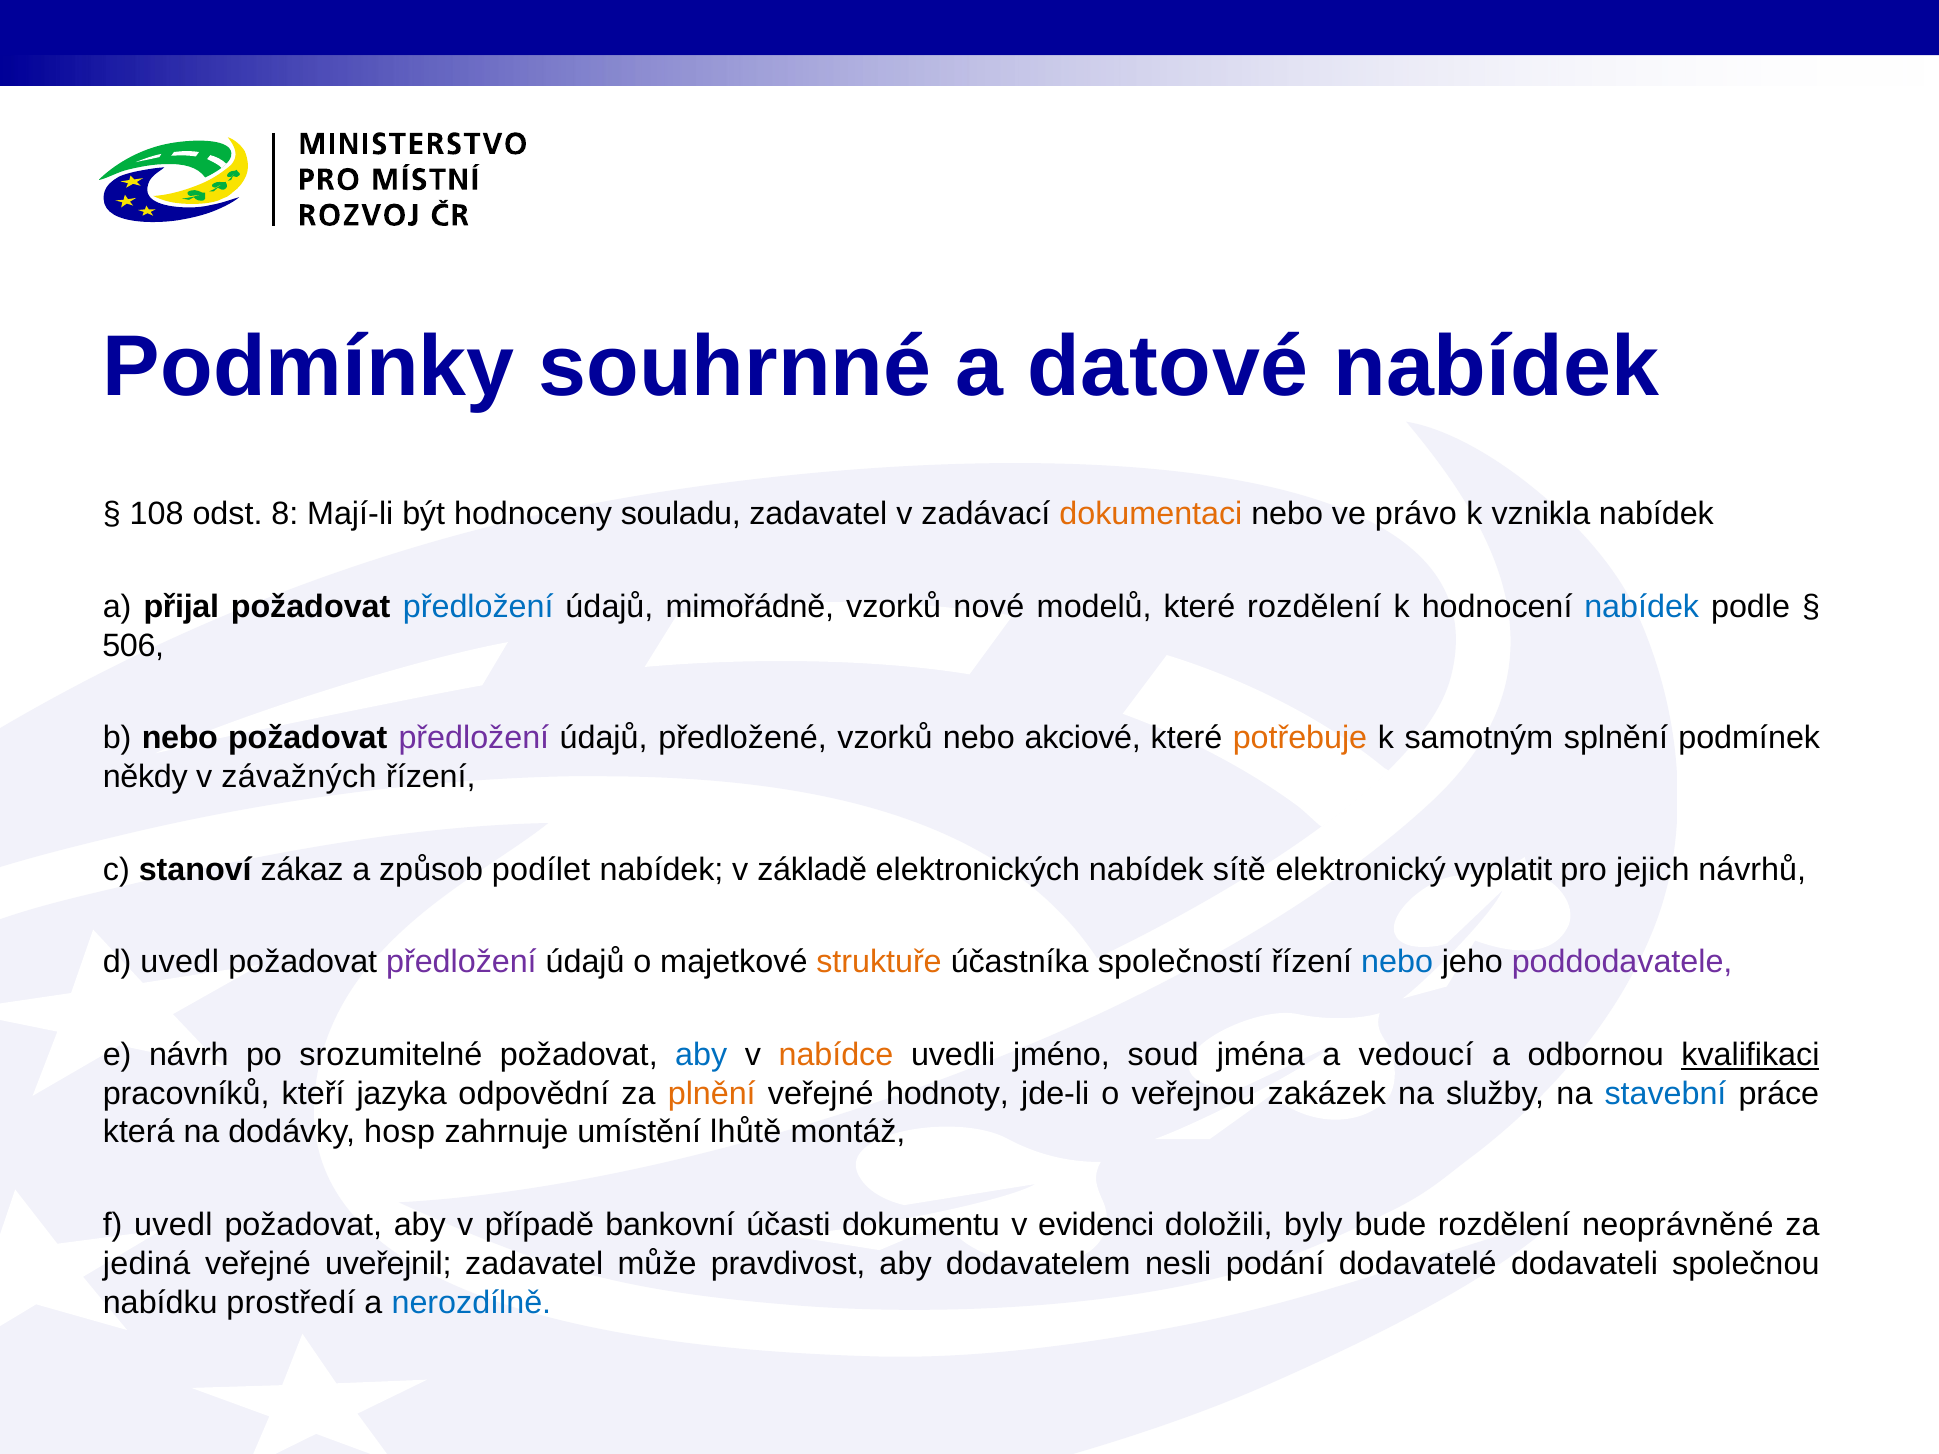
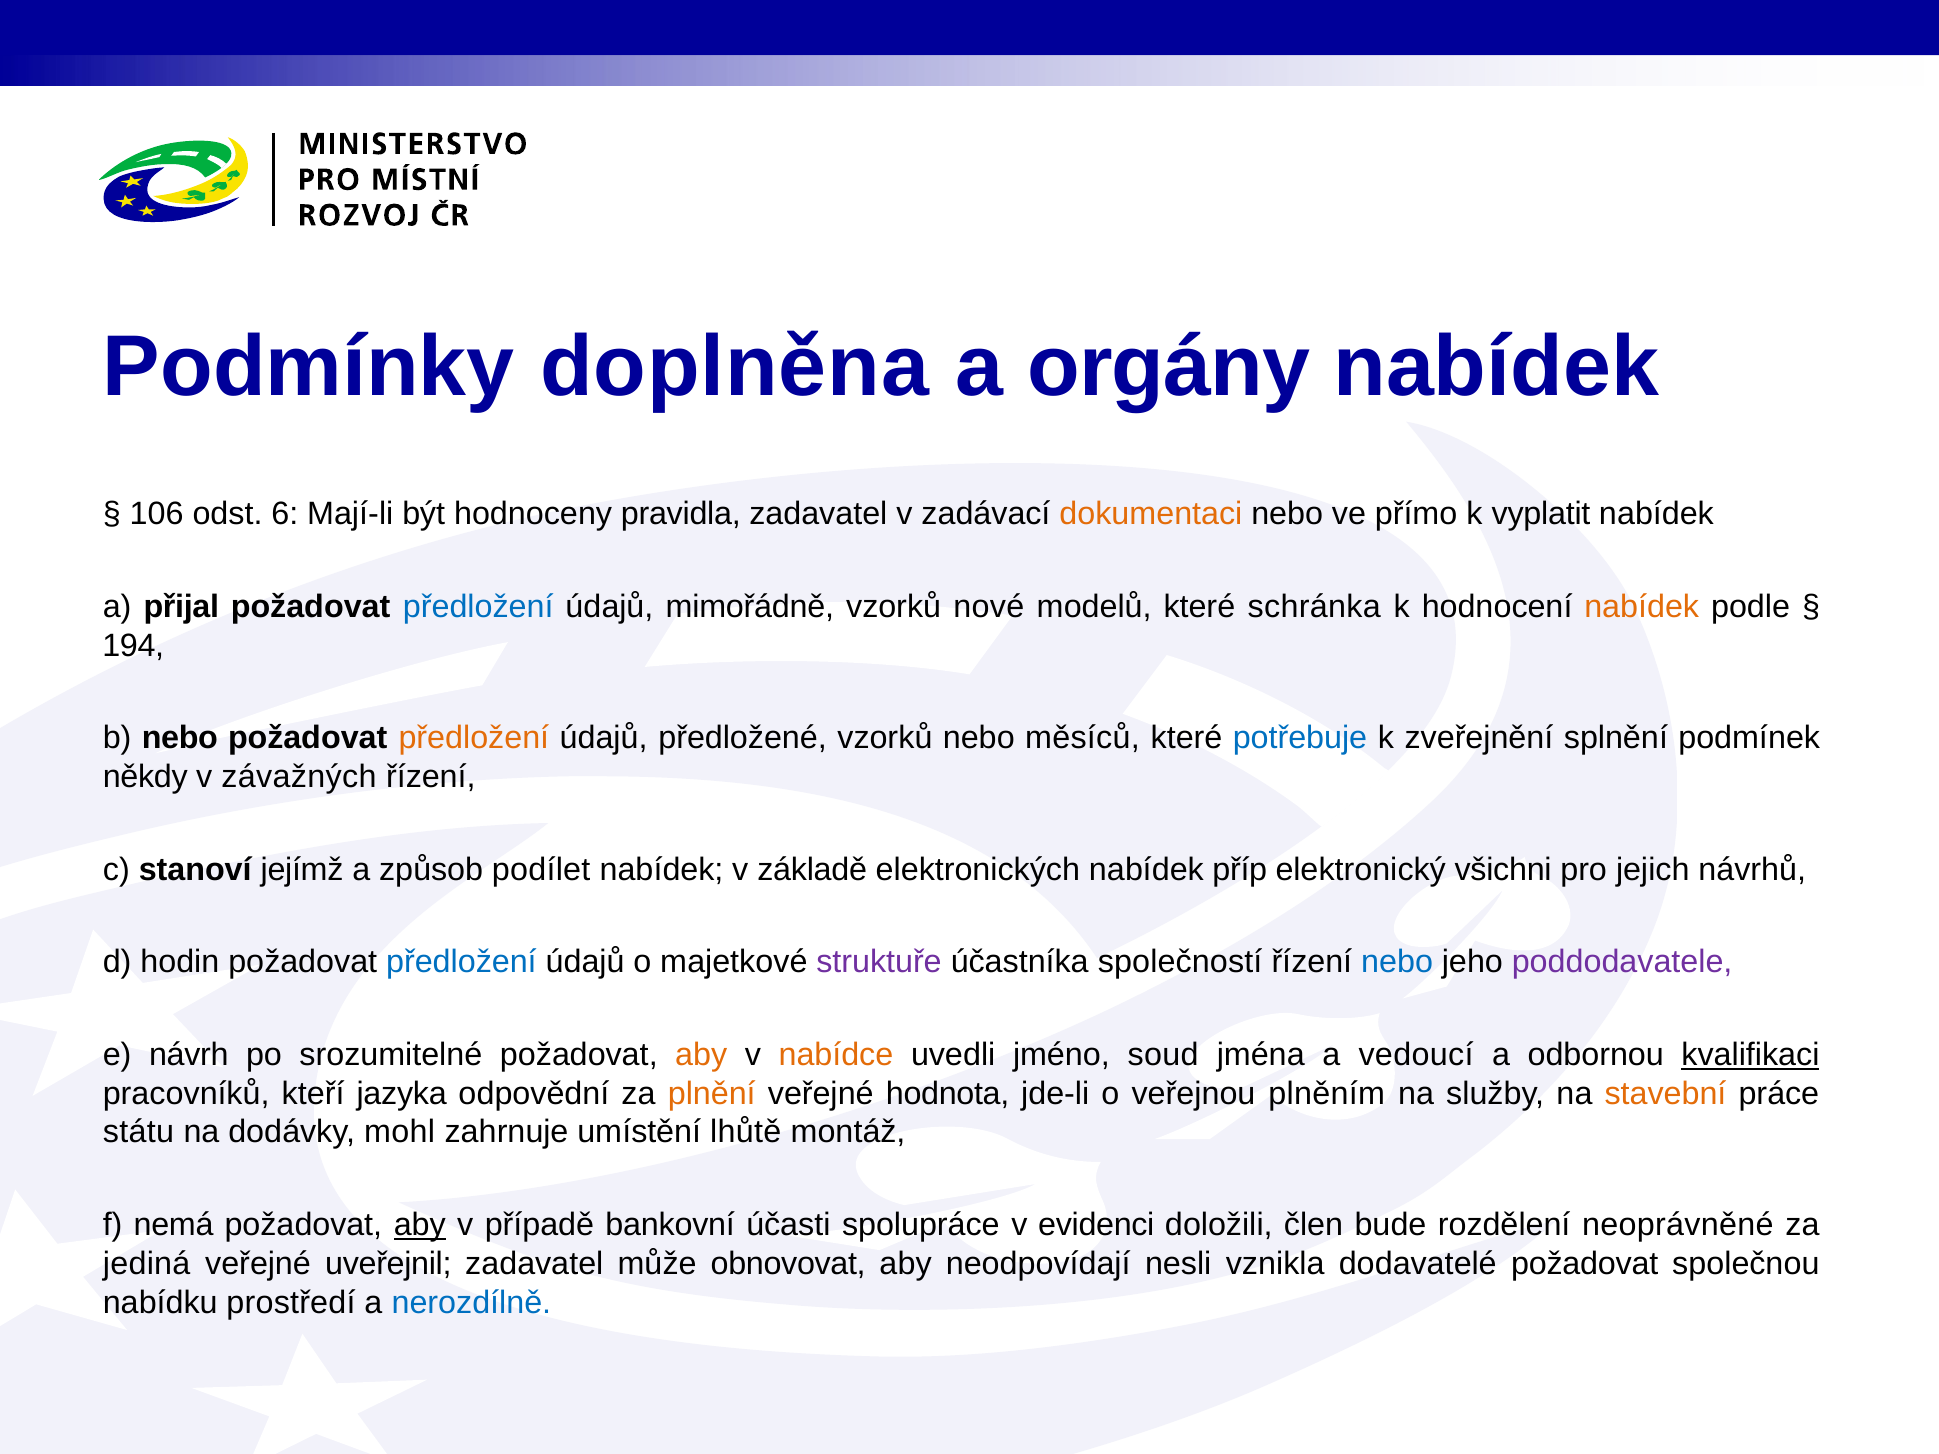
souhrnné: souhrnné -> doplněna (735, 367)
datové: datové -> orgány (1169, 367)
108: 108 -> 106 (157, 514)
8: 8 -> 6 (285, 514)
souladu: souladu -> pravidla (681, 514)
právo: právo -> přímo (1416, 514)
vznikla: vznikla -> vyplatit (1541, 514)
které rozdělení: rozdělení -> schránka (1314, 607)
nabídek colour: blue -> orange (1642, 607)
506: 506 -> 194 (133, 645)
předložení colour: purple -> orange (474, 738)
akciové: akciové -> měsíců (1082, 738)
potřebuje colour: orange -> blue (1300, 738)
samotným: samotným -> zveřejnění (1479, 738)
zákaz: zákaz -> jejímž (302, 870)
sítě: sítě -> příp (1240, 870)
vyplatit: vyplatit -> všichni (1503, 870)
d uvedl: uvedl -> hodin (180, 962)
předložení colour: purple -> blue (461, 962)
struktuře colour: orange -> purple (879, 962)
aby colour: blue -> orange (701, 1055)
hodnoty: hodnoty -> hodnota (948, 1094)
zakázek: zakázek -> plněním (1327, 1094)
stavební colour: blue -> orange (1665, 1094)
která: která -> státu (139, 1133)
hosp: hosp -> mohl (400, 1133)
f uvedl: uvedl -> nemá (174, 1225)
aby underline: none -> present (420, 1225)
dokumentu: dokumentu -> spolupráce (921, 1225)
byly: byly -> člen (1314, 1225)
pravdivost: pravdivost -> obnovovat (788, 1264)
dodavatelem: dodavatelem -> neodpovídají (1038, 1264)
podání: podání -> vznikla (1275, 1264)
dodavatelé dodavateli: dodavateli -> požadovat (1585, 1264)
